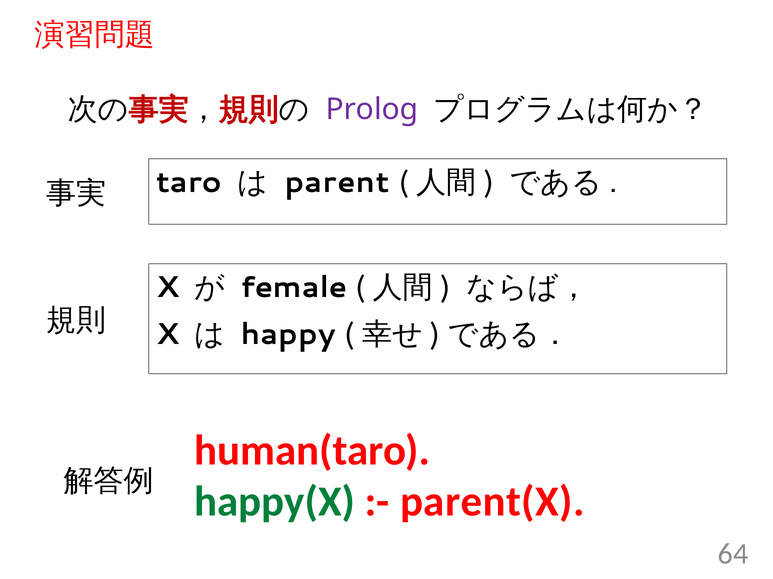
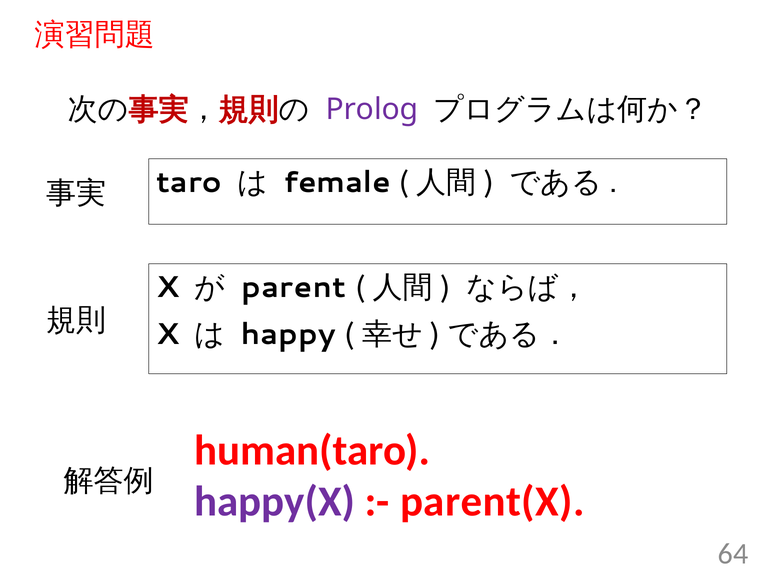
parent: parent -> female (337, 183)
female: female -> parent (294, 288)
happy(X colour: green -> purple (275, 502)
